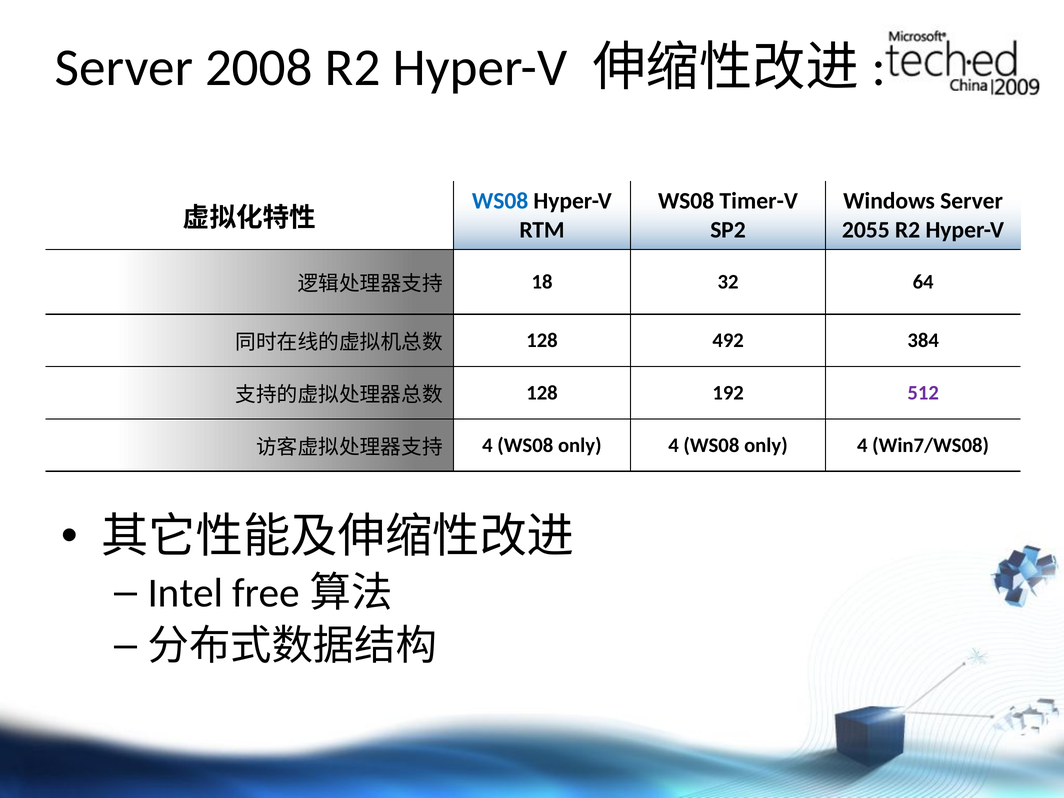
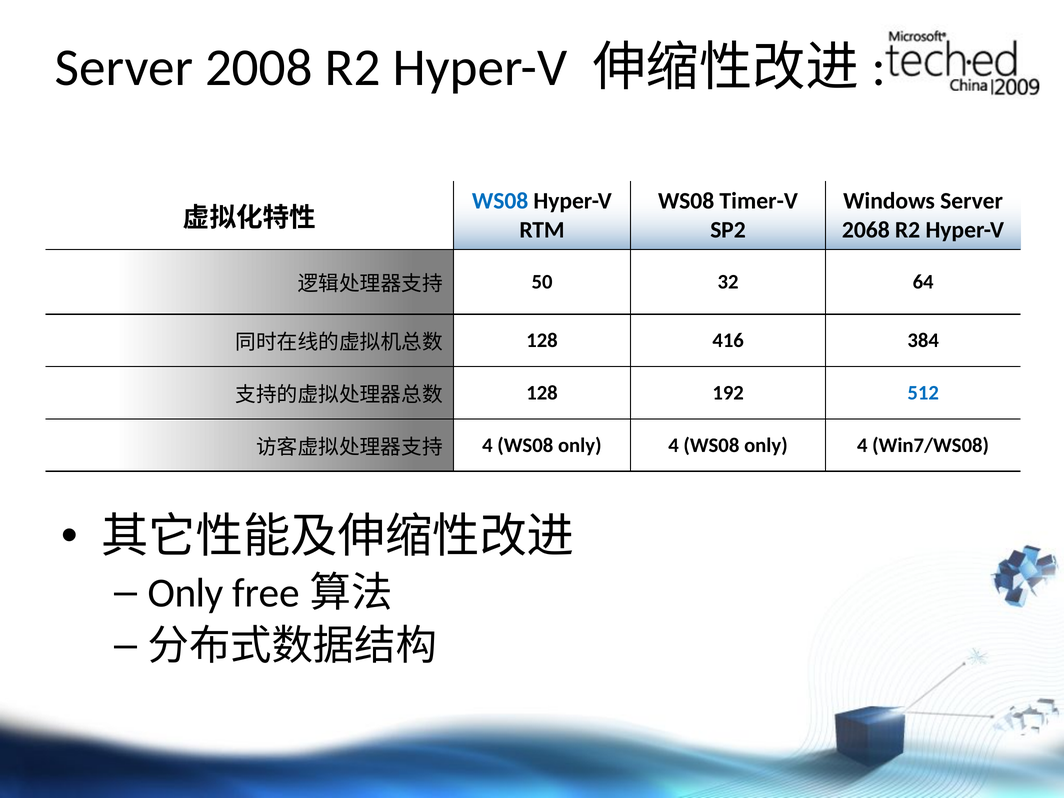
2055: 2055 -> 2068 (866, 230)
18: 18 -> 50 (542, 282)
492: 492 -> 416 (728, 341)
512 colour: purple -> blue (923, 393)
Intel: Intel -> Only (186, 593)
